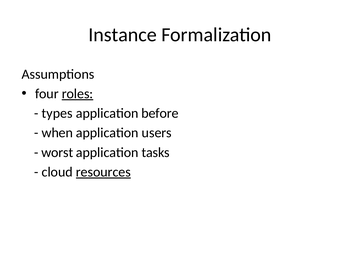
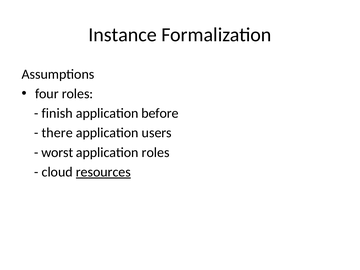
roles underline: present -> none (77, 94)
types: types -> finish (57, 113)
when: when -> there (57, 133)
application tasks: tasks -> roles (156, 152)
